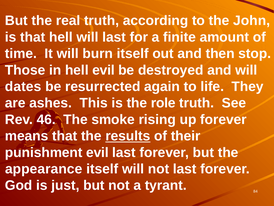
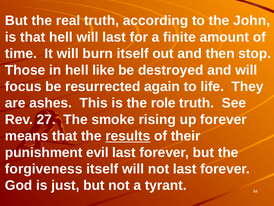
hell evil: evil -> like (103, 70)
dates: dates -> focus (23, 86)
46: 46 -> 27 (46, 119)
appearance: appearance -> forgiveness (44, 169)
